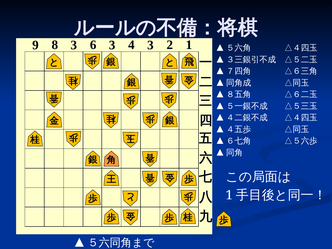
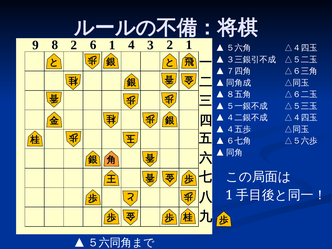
8 3: 3 -> 2 (74, 45)
6 3: 3 -> 1 (112, 45)
